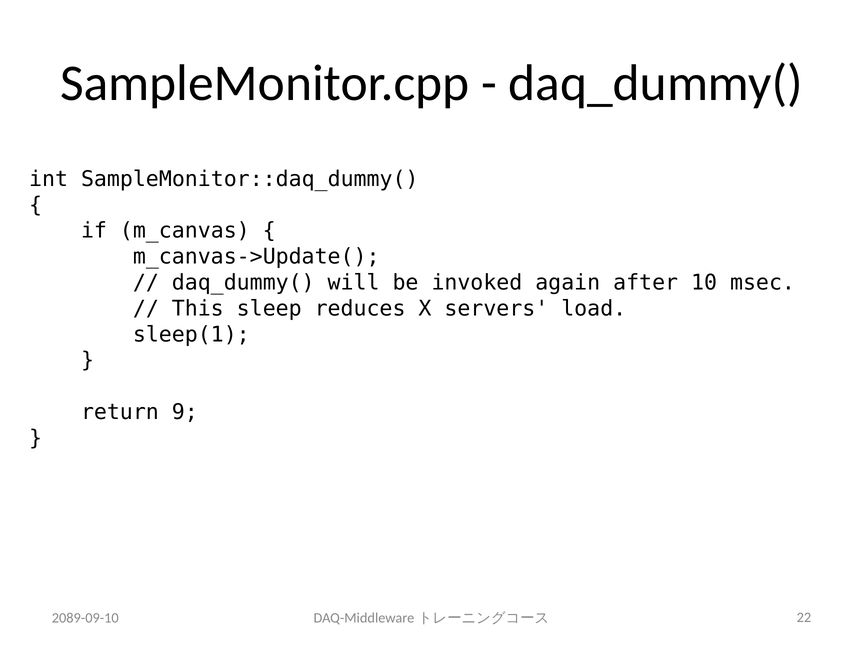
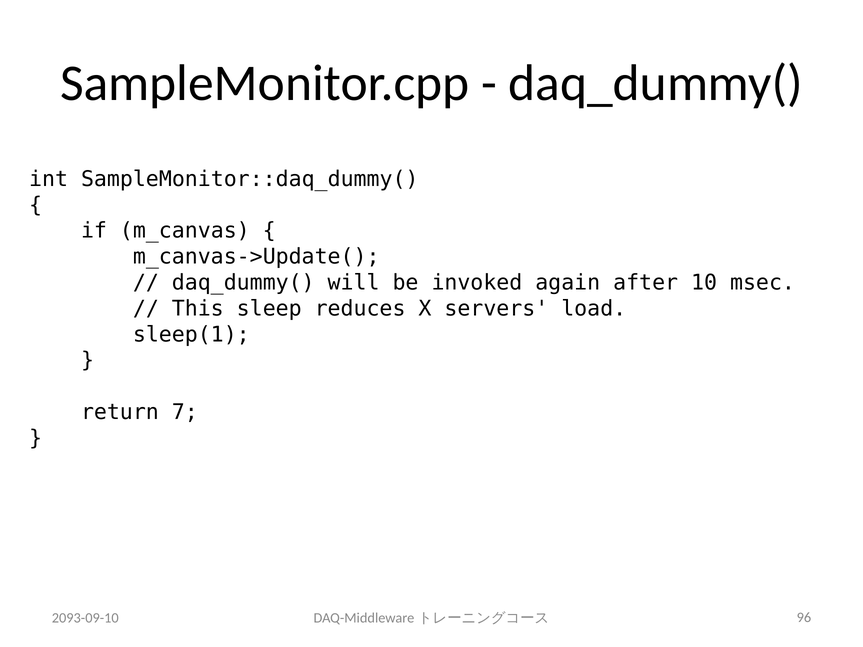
9: 9 -> 7 (185, 412)
2089-09-10: 2089-09-10 -> 2093-09-10 (85, 618)
22: 22 -> 96 (804, 618)
